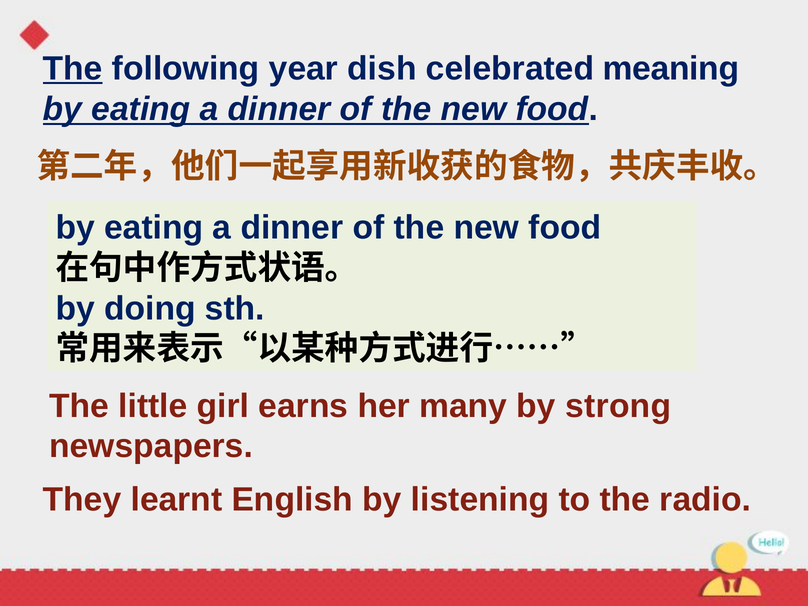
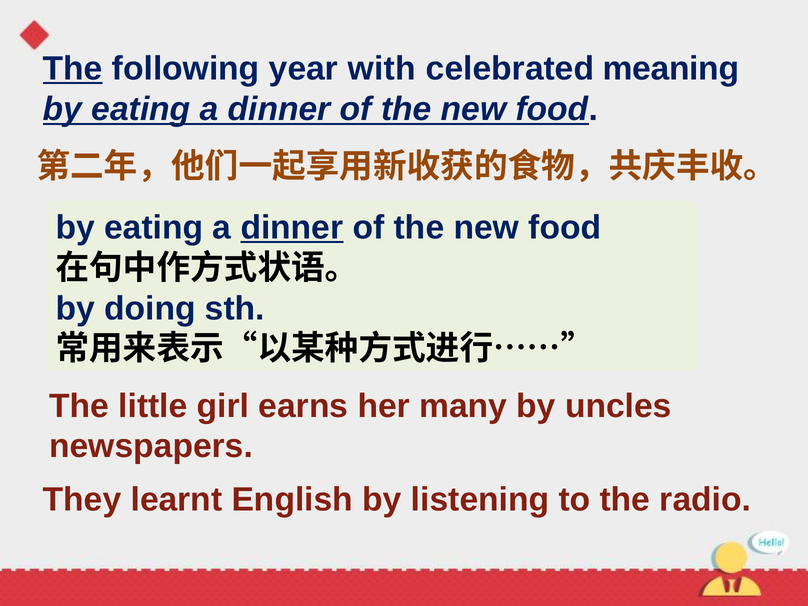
dish: dish -> with (382, 69)
dinner underline: none -> present (292, 228)
strong: strong -> uncles (618, 406)
